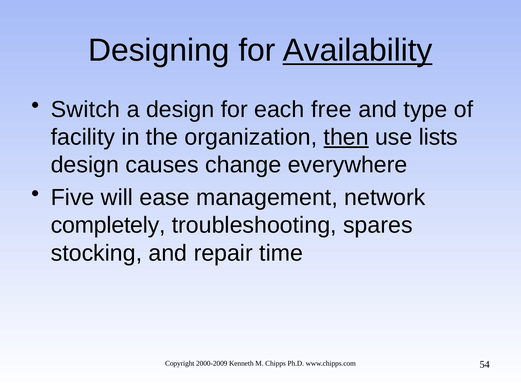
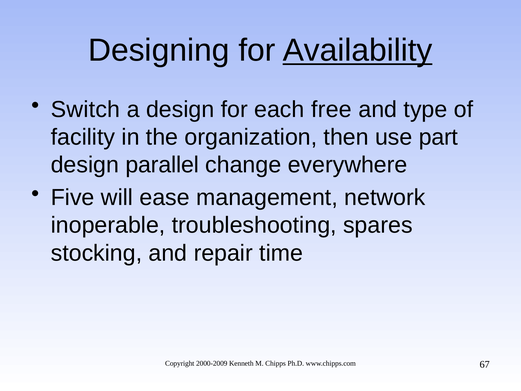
then underline: present -> none (346, 137)
lists: lists -> part (438, 137)
causes: causes -> parallel (162, 165)
completely: completely -> inoperable (108, 225)
54: 54 -> 67 (485, 364)
